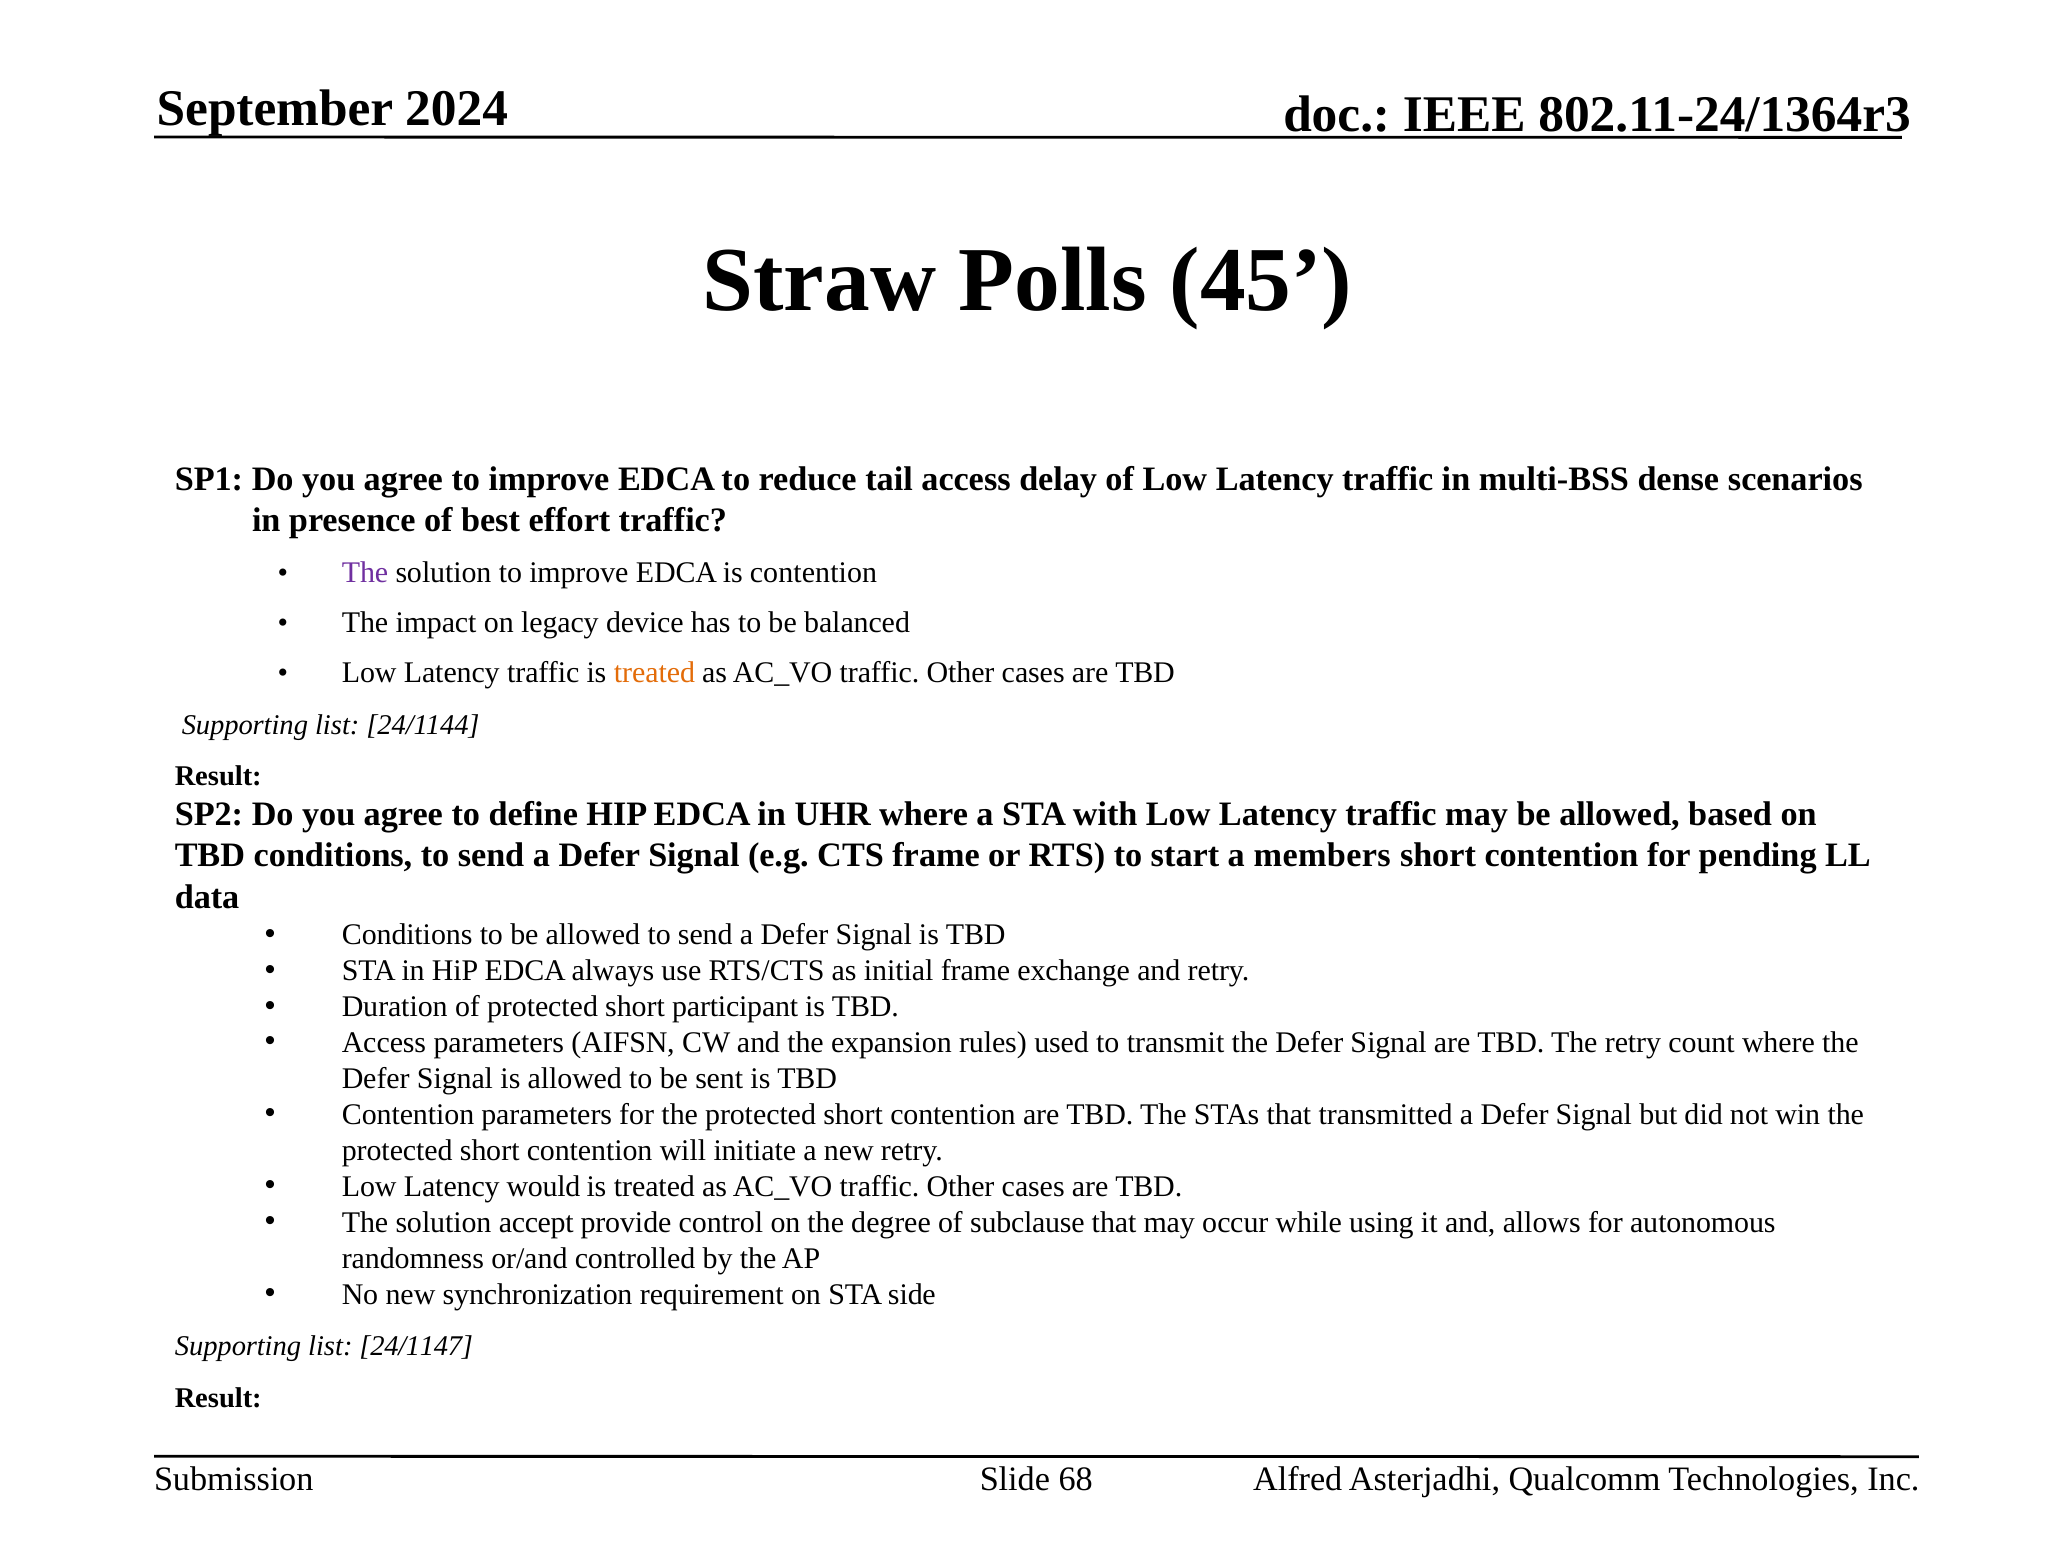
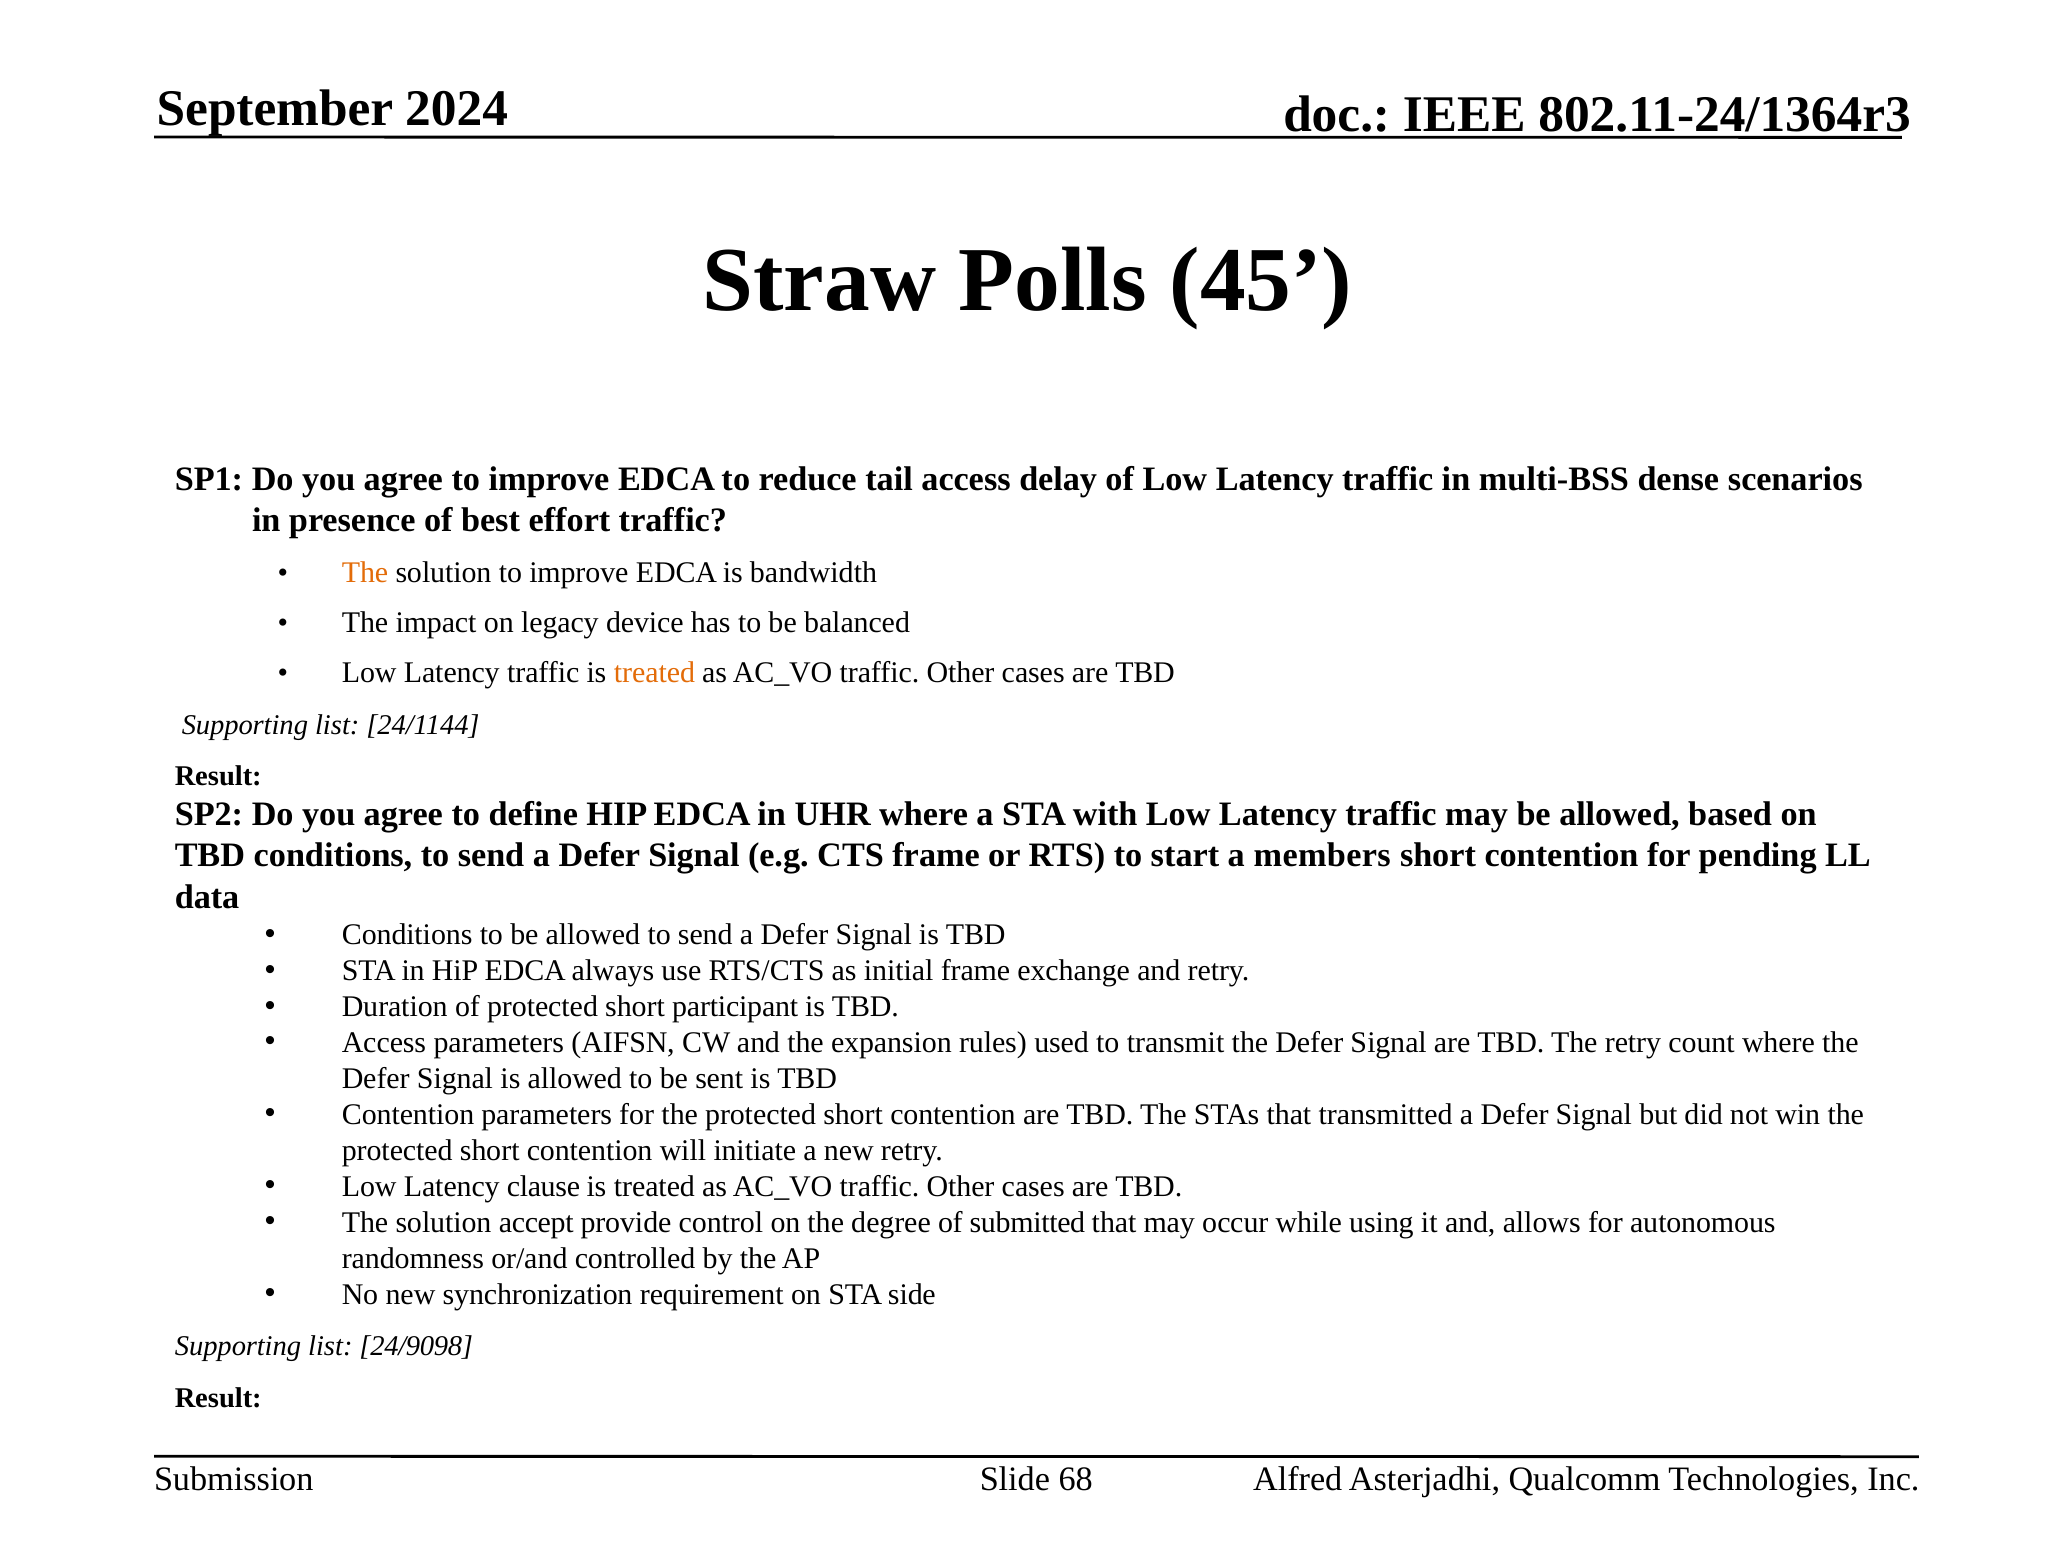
The colour: purple -> orange (365, 572)
is contention: contention -> bandwidth (814, 572)
would: would -> clause (543, 1187)
subclause: subclause -> submitted (1027, 1223)
24/1147: 24/1147 -> 24/9098 (416, 1347)
